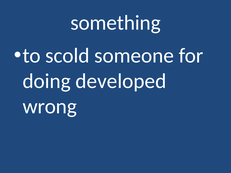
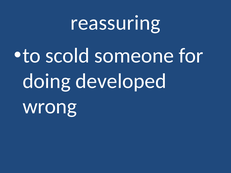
something: something -> reassuring (115, 23)
